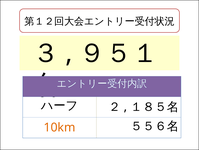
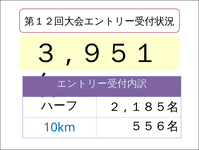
10km colour: orange -> blue (60, 127)
